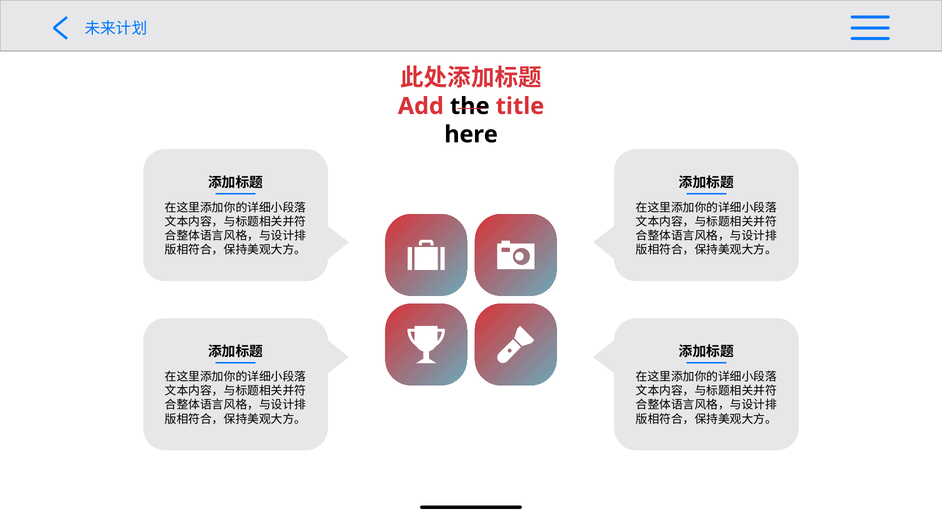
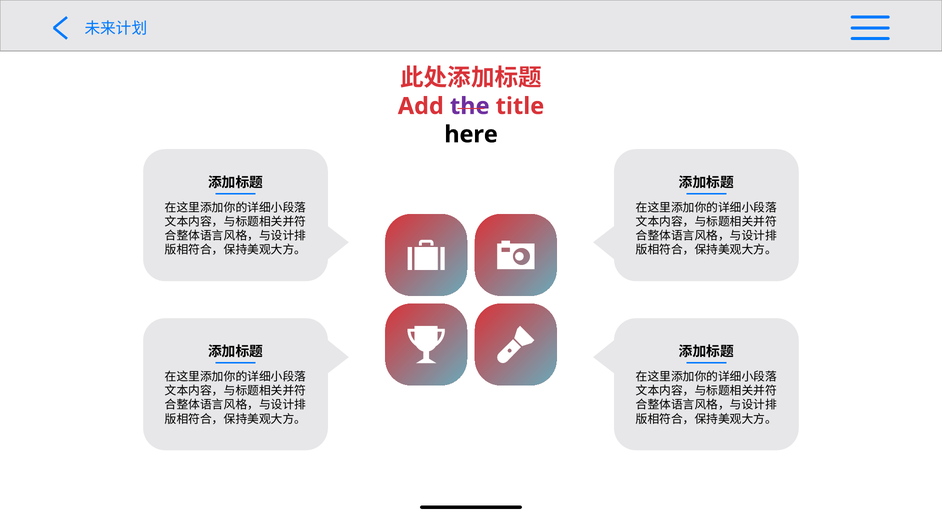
the colour: black -> purple (470, 106)
